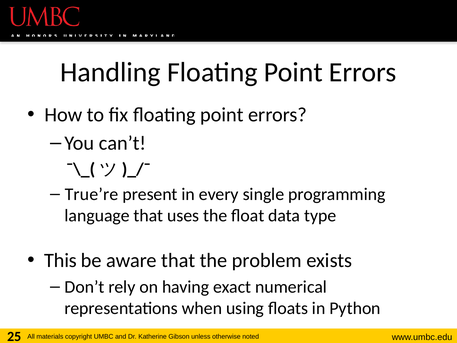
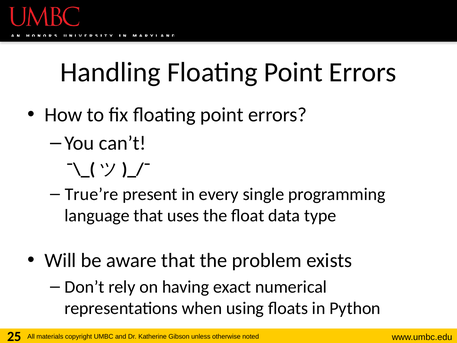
This: This -> Will (60, 260)
